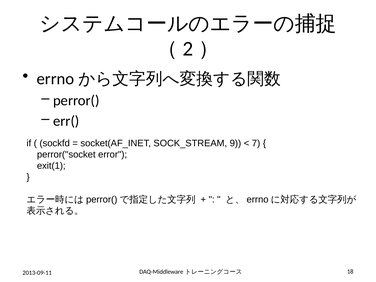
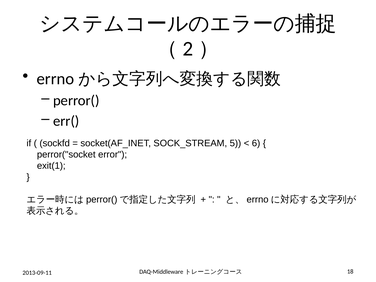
9: 9 -> 5 (235, 143)
7: 7 -> 6 (256, 143)
